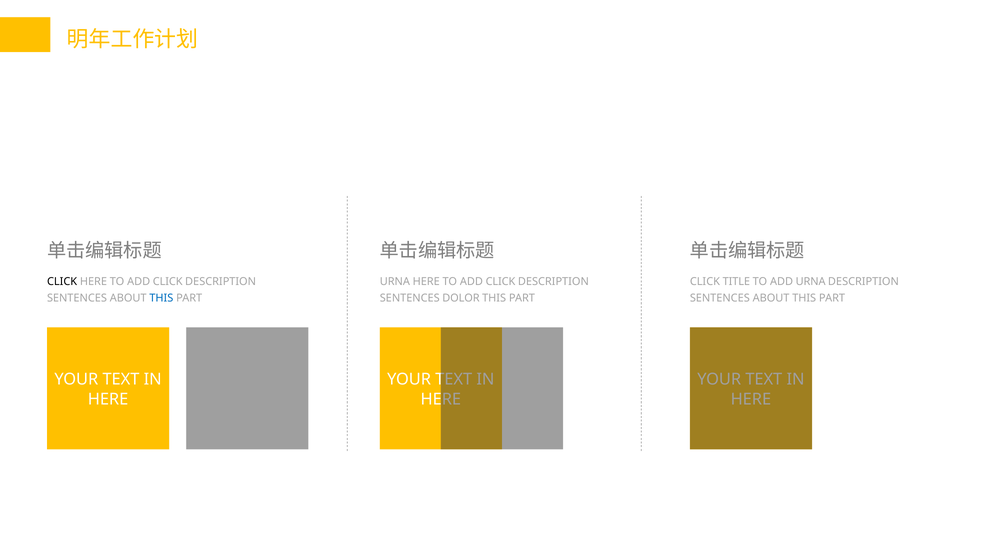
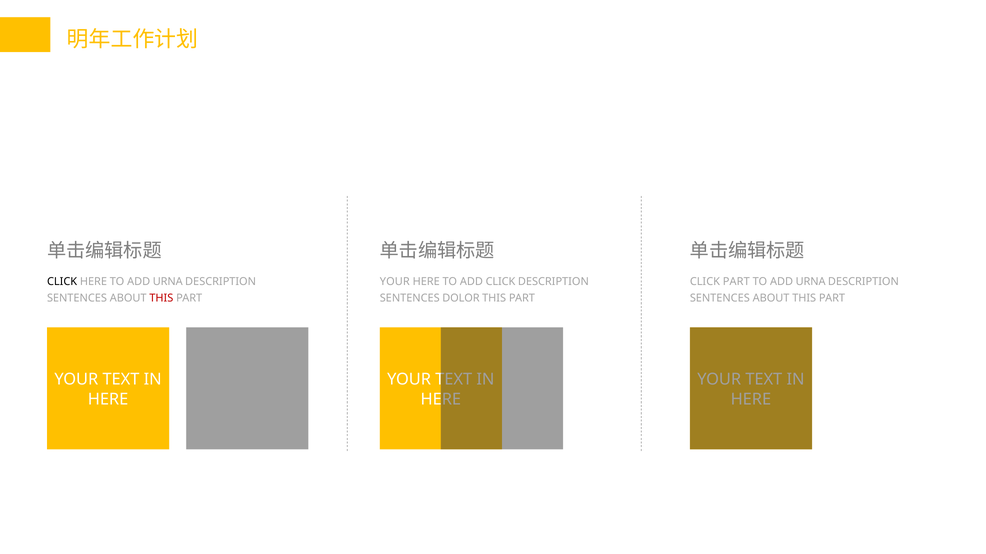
CLICK: CLICK -> URNA (168, 282)
URNA: URNA -> YOUR (395, 282)
CLICK TITLE: TITLE -> PART (736, 282)
THIS colour: blue -> red (161, 298)
